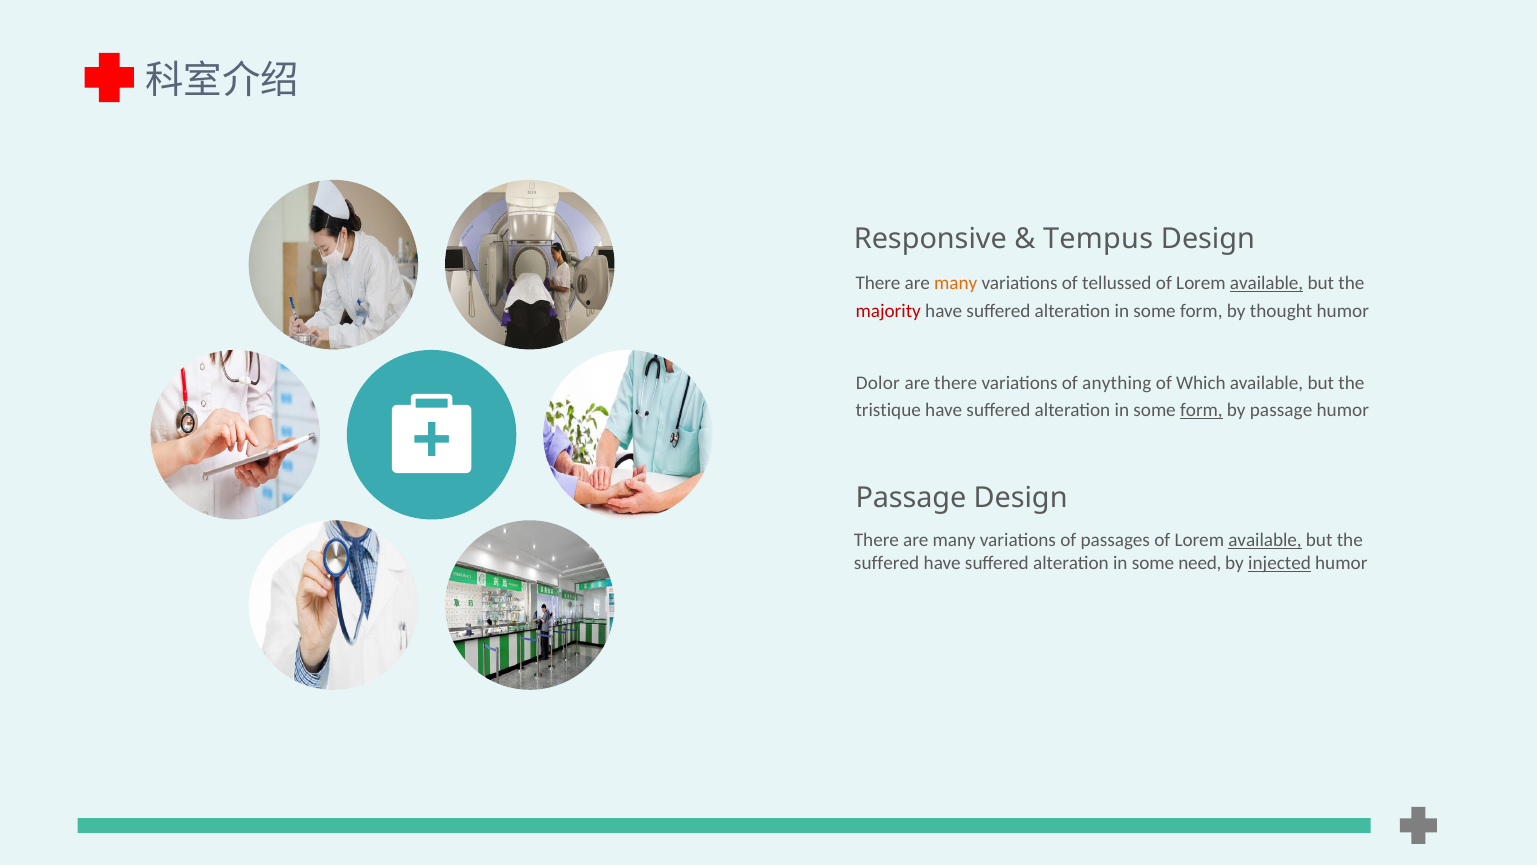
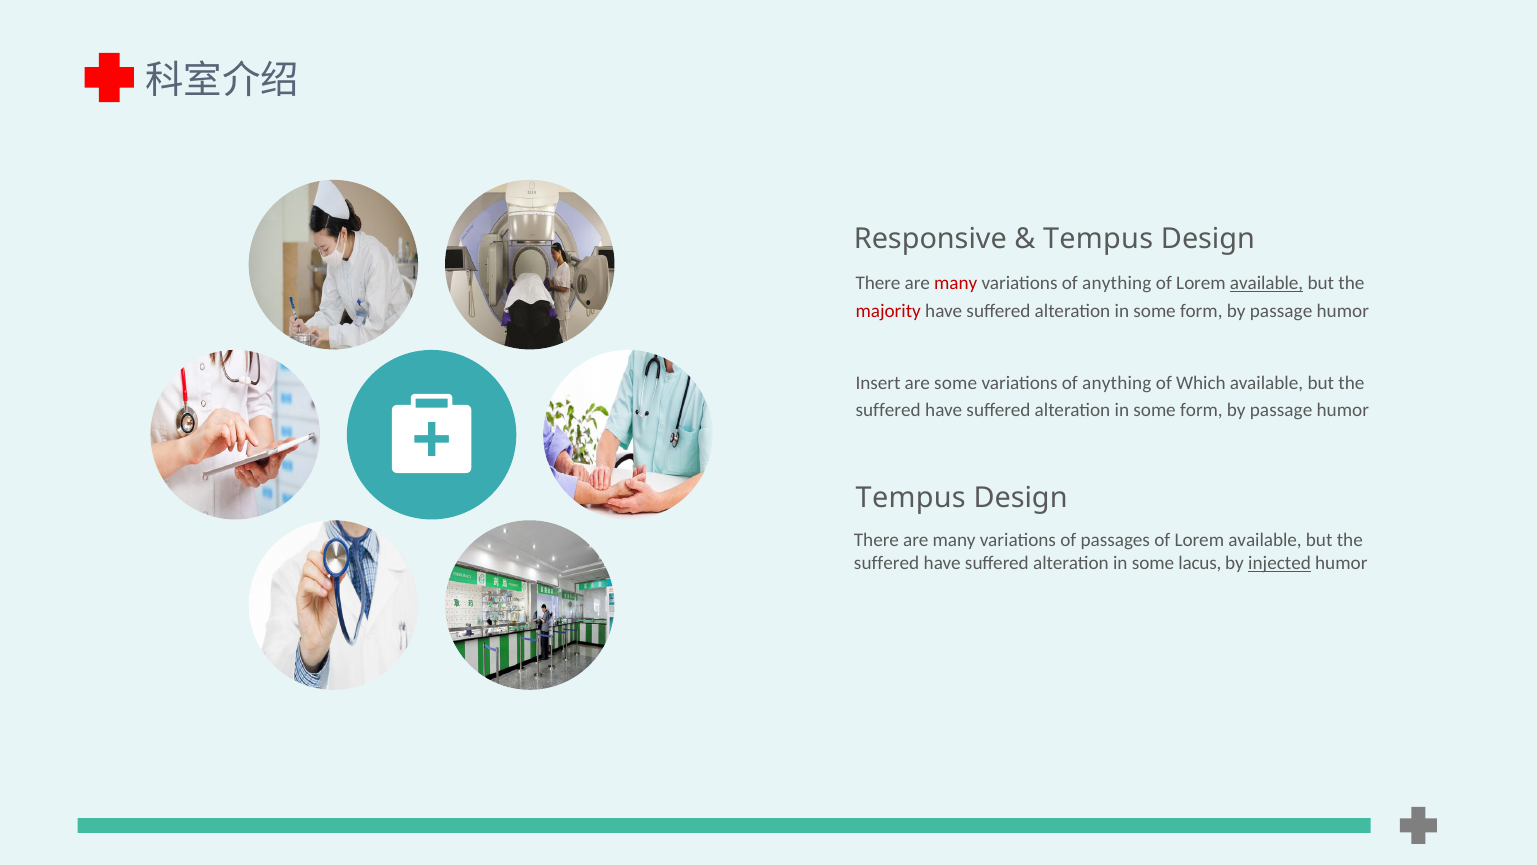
many colour: orange -> red (956, 283)
tellussed: tellussed -> anything (1117, 283)
thought: thought -> passage (1281, 311)
Dolor: Dolor -> Insert (878, 383)
are there: there -> some (956, 383)
tristique: tristique -> suffered (888, 410)
form underline: present -> none (1201, 410)
Passage: Passage -> Tempus (911, 498)
available underline: present -> none (1265, 540)
need: need -> lacus (1200, 563)
